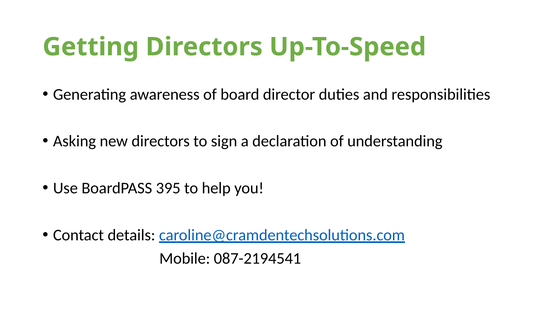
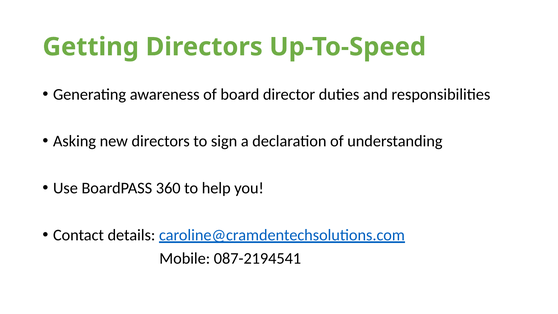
395: 395 -> 360 (168, 188)
